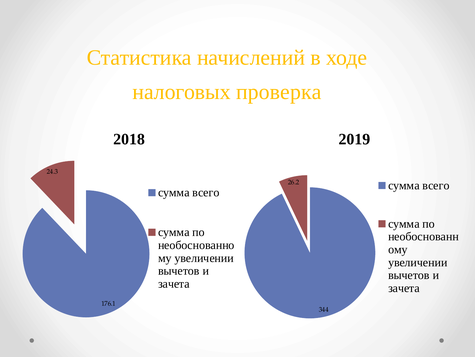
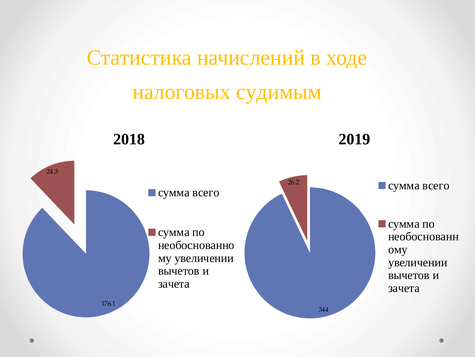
проверка: проверка -> судимым (279, 92)
